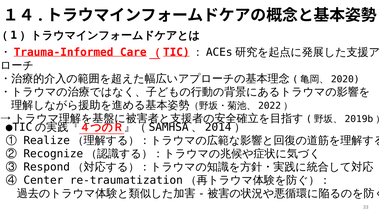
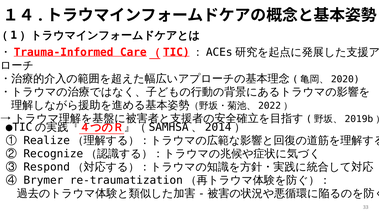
Center: Center -> Brymer (43, 180)
